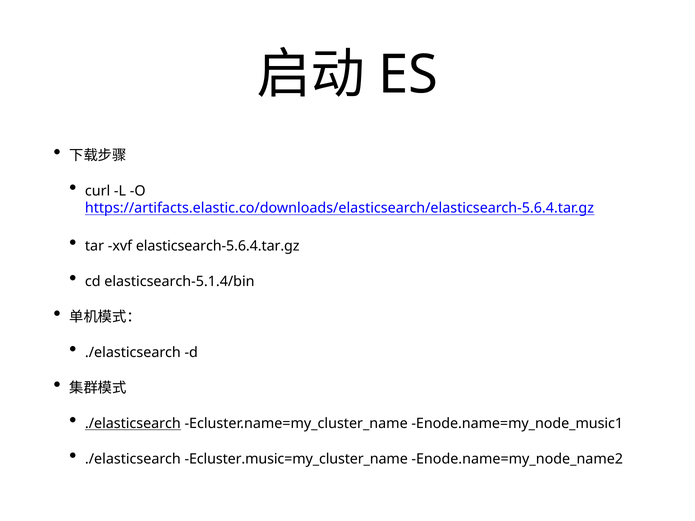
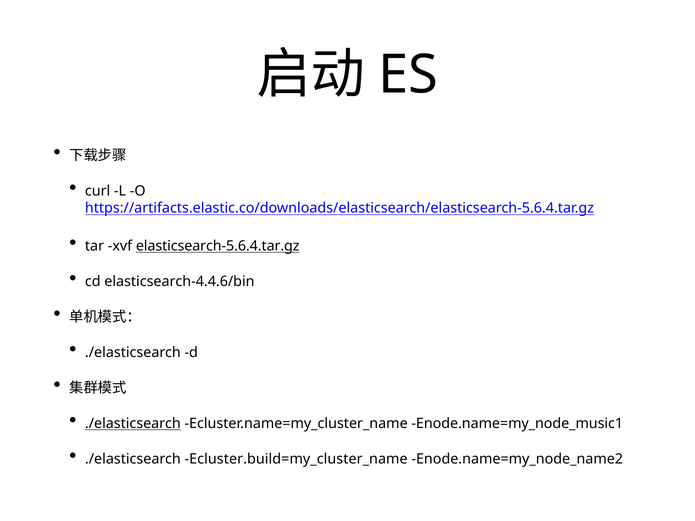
elasticsearch-5.6.4.tar.gz underline: none -> present (218, 246)
elasticsearch-5.1.4/bin: elasticsearch-5.1.4/bin -> elasticsearch-4.4.6/bin (179, 282)
Ecluster.music=my_cluster_name: Ecluster.music=my_cluster_name -> Ecluster.build=my_cluster_name (296, 459)
